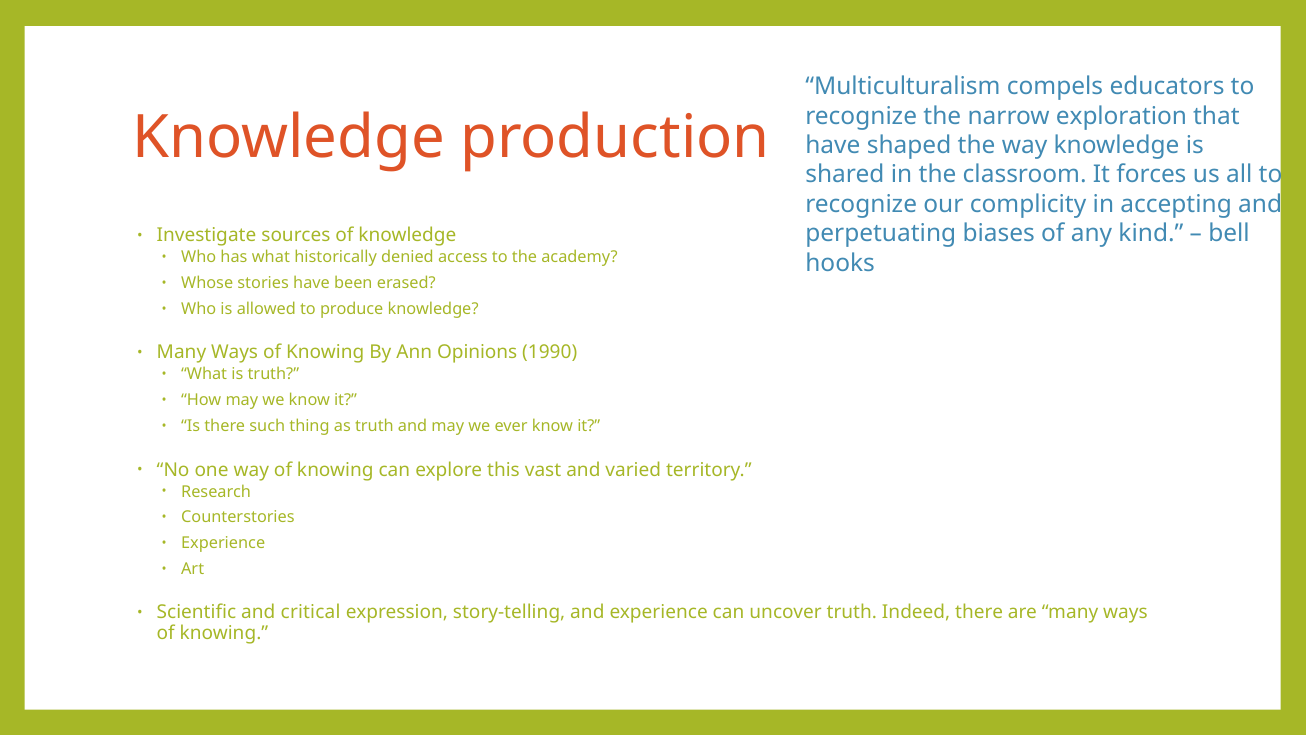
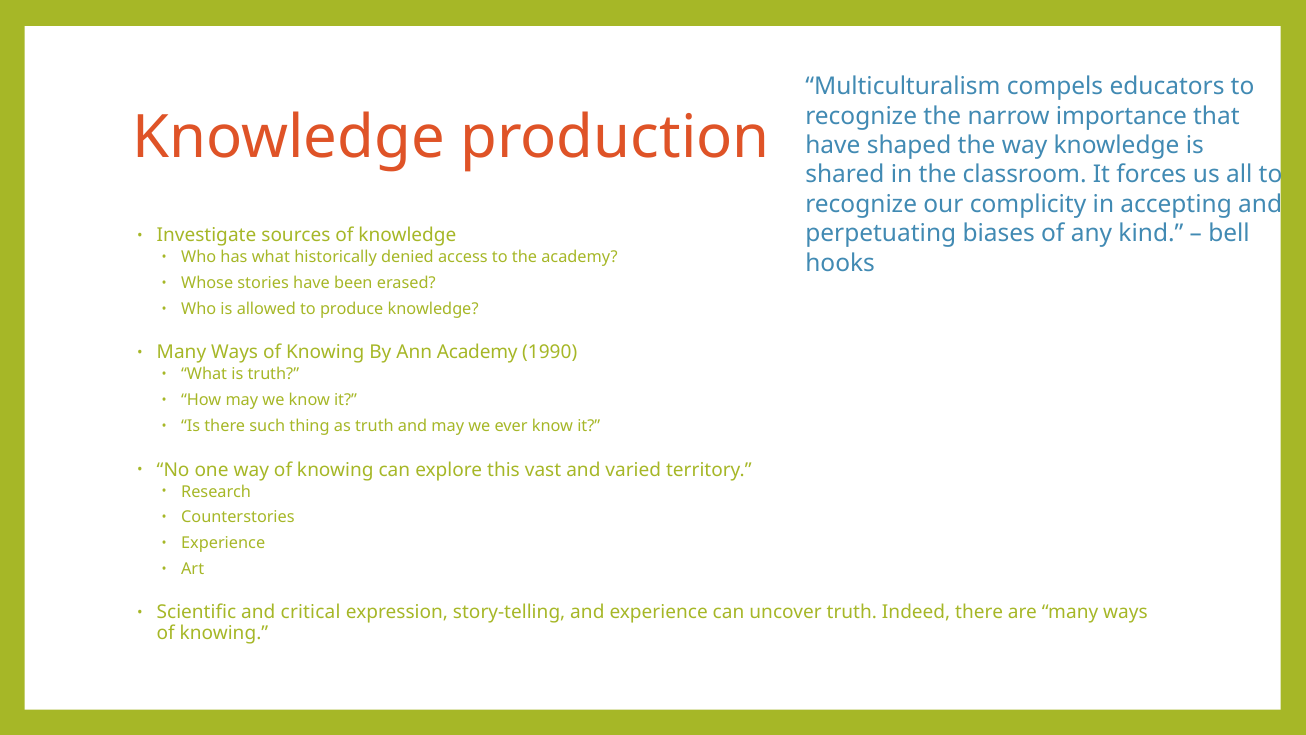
exploration: exploration -> importance (1121, 116)
Ann Opinions: Opinions -> Academy (477, 352)
